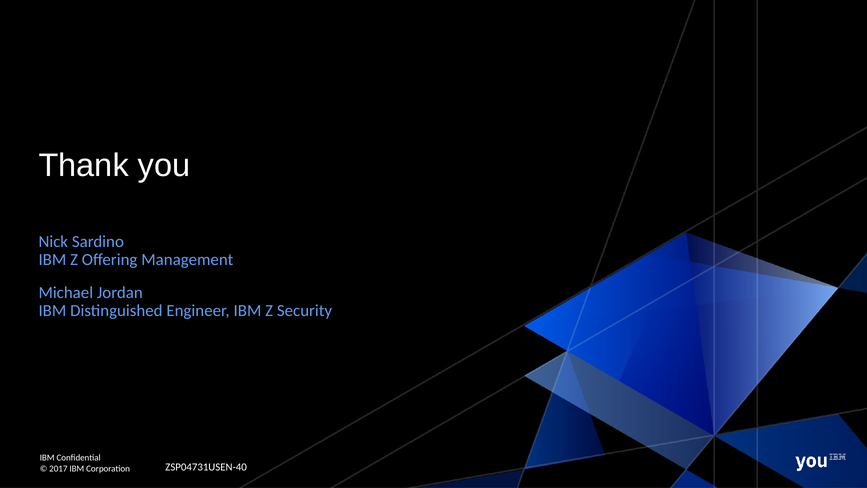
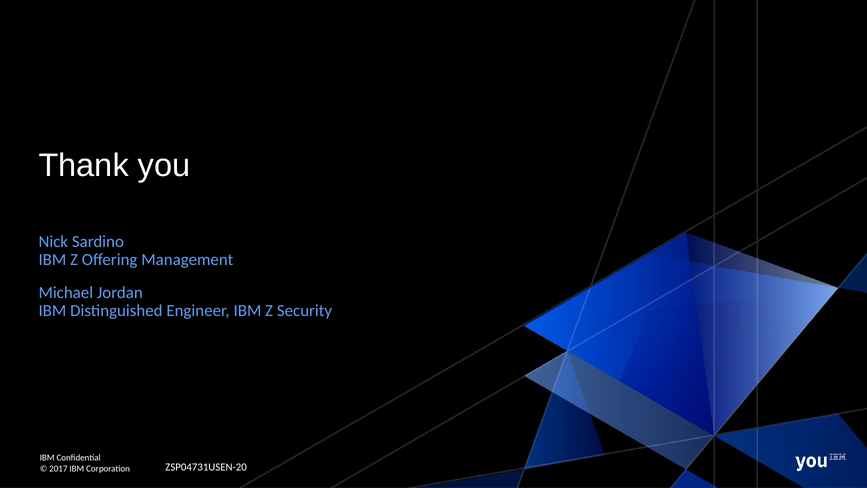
ZSP04731USEN-40: ZSP04731USEN-40 -> ZSP04731USEN-20 (206, 467)
